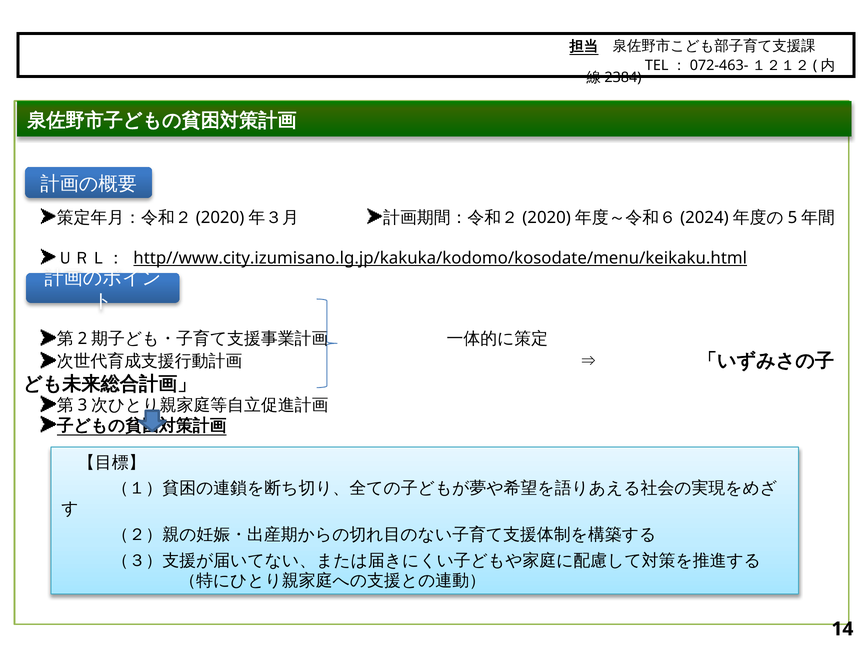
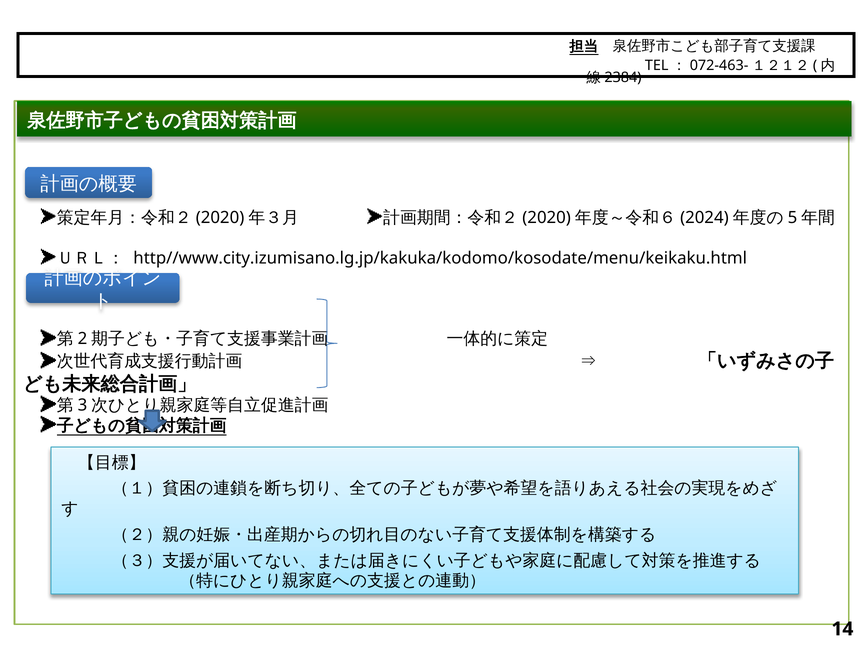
http//www.city.izumisano.lg.jp/kakuka/kodomo/kosodate/menu/keikaku.html underline: present -> none (440, 258)
